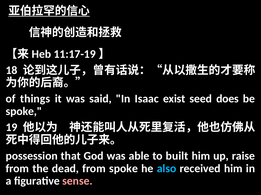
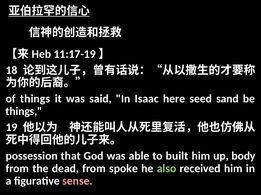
exist: exist -> here (174, 99)
does: does -> sand (228, 99)
spoke: spoke -> things (24, 112)
raise: raise -> body (243, 157)
also colour: light blue -> light green (167, 169)
